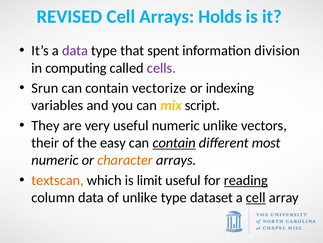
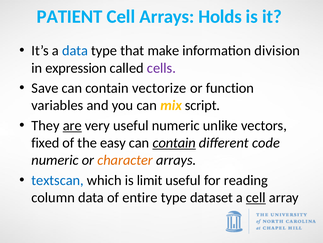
REVISED: REVISED -> PATIENT (70, 17)
data colour: purple -> blue (75, 51)
spent: spent -> make (163, 51)
computing: computing -> expression (76, 68)
Srun: Srun -> Save (45, 88)
indexing: indexing -> function (230, 88)
are underline: none -> present (72, 125)
their: their -> fixed (45, 142)
most: most -> code (266, 142)
textscan colour: orange -> blue (58, 180)
reading underline: present -> none (246, 180)
of unlike: unlike -> entire (140, 197)
